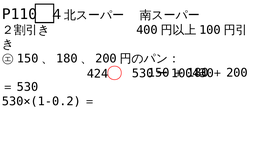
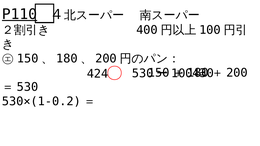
P110 underline: none -> present (20, 14)
